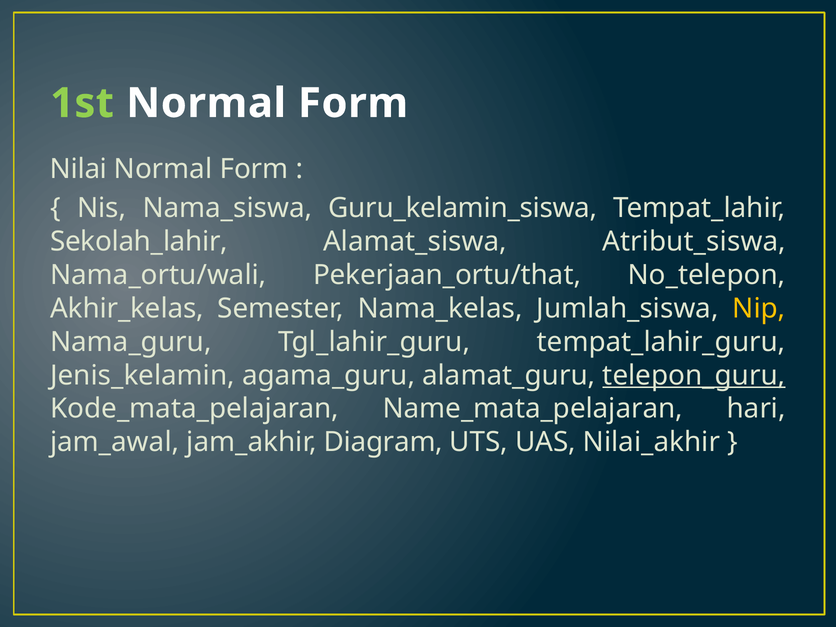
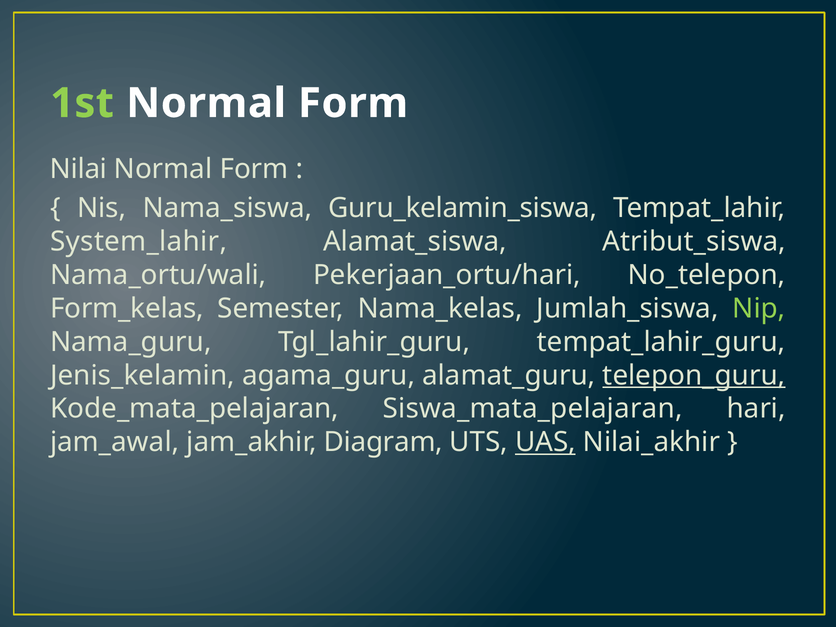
Sekolah_lahir: Sekolah_lahir -> System_lahir (139, 242)
Pekerjaan_ortu/that: Pekerjaan_ortu/that -> Pekerjaan_ortu/hari (447, 275)
Akhir_kelas: Akhir_kelas -> Form_kelas (127, 308)
Nip colour: yellow -> light green (759, 308)
Name_mata_pelajaran: Name_mata_pelajaran -> Siswa_mata_pelajaran (533, 409)
UAS underline: none -> present (545, 442)
